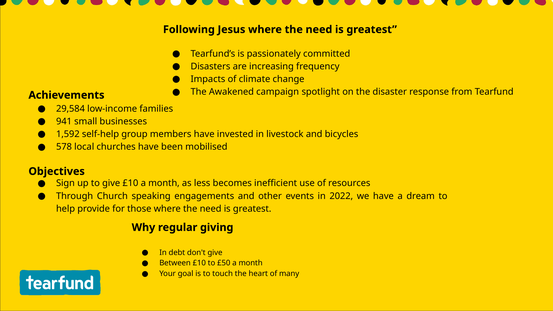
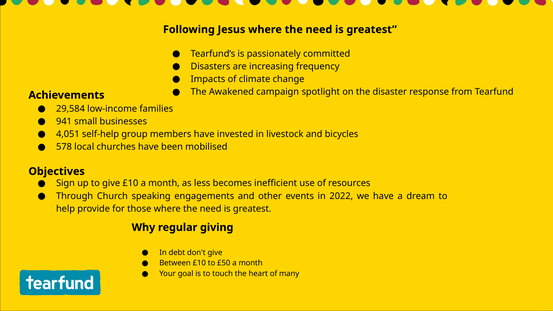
1,592: 1,592 -> 4,051 (68, 134)
